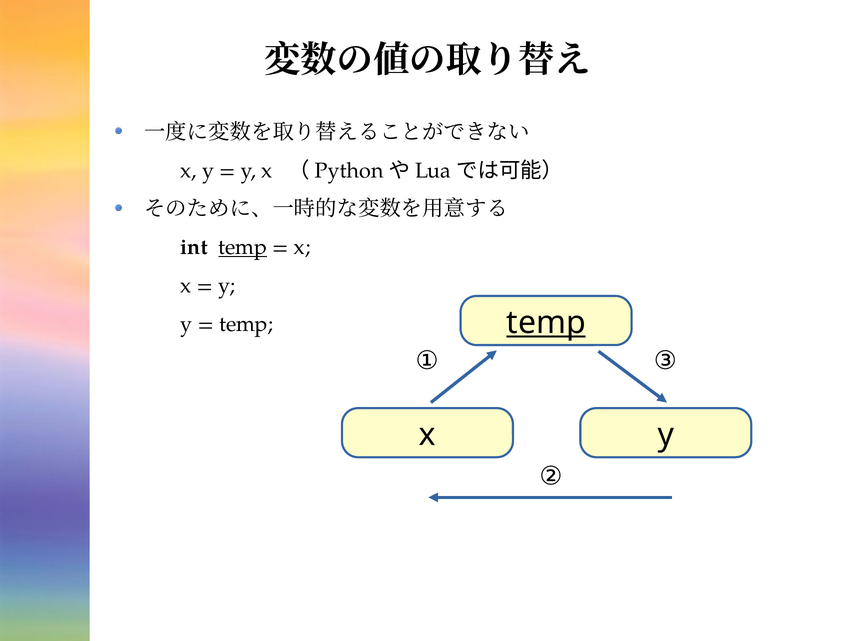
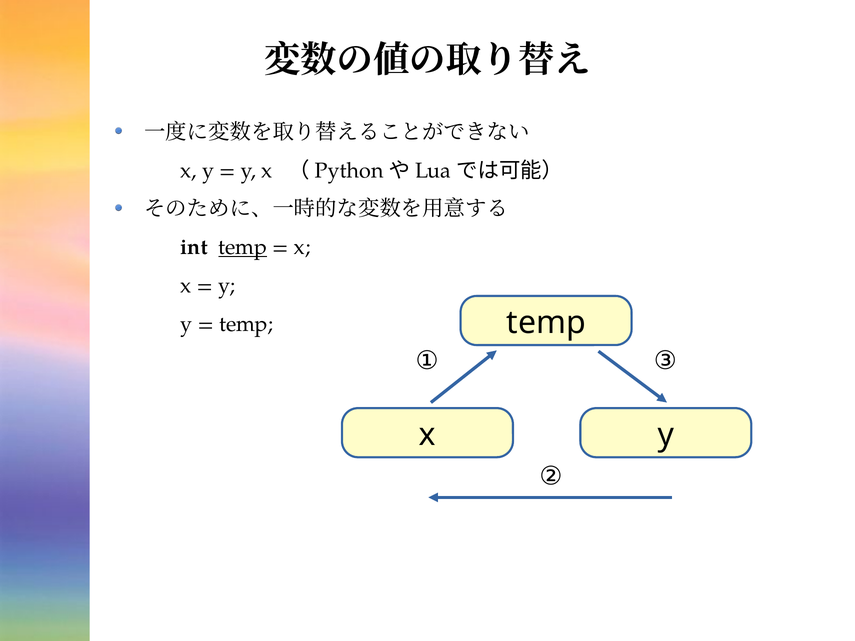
temp underline: present -> none (546, 323)
